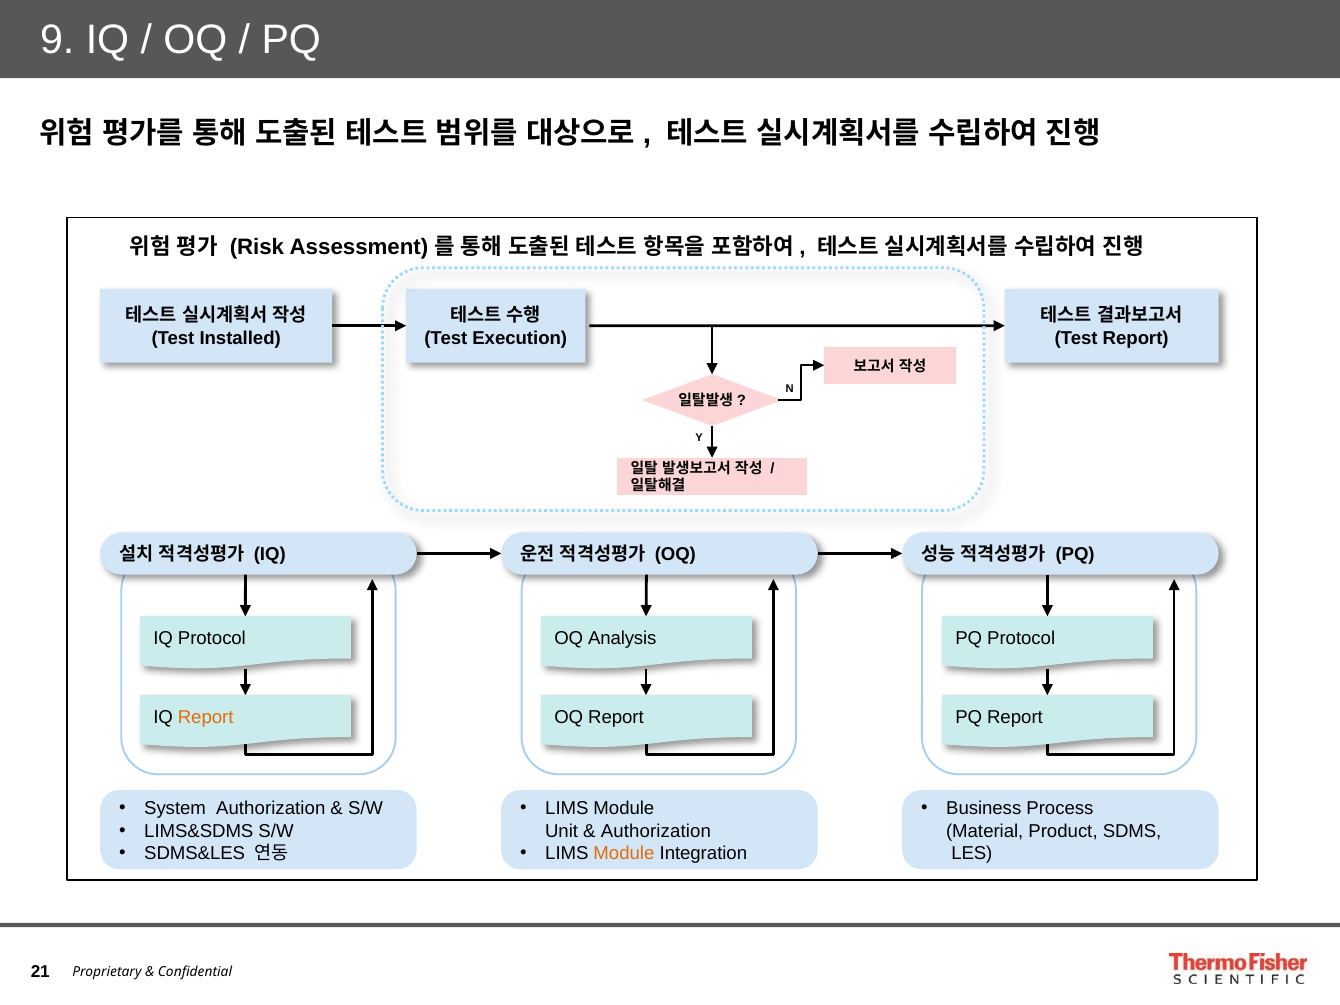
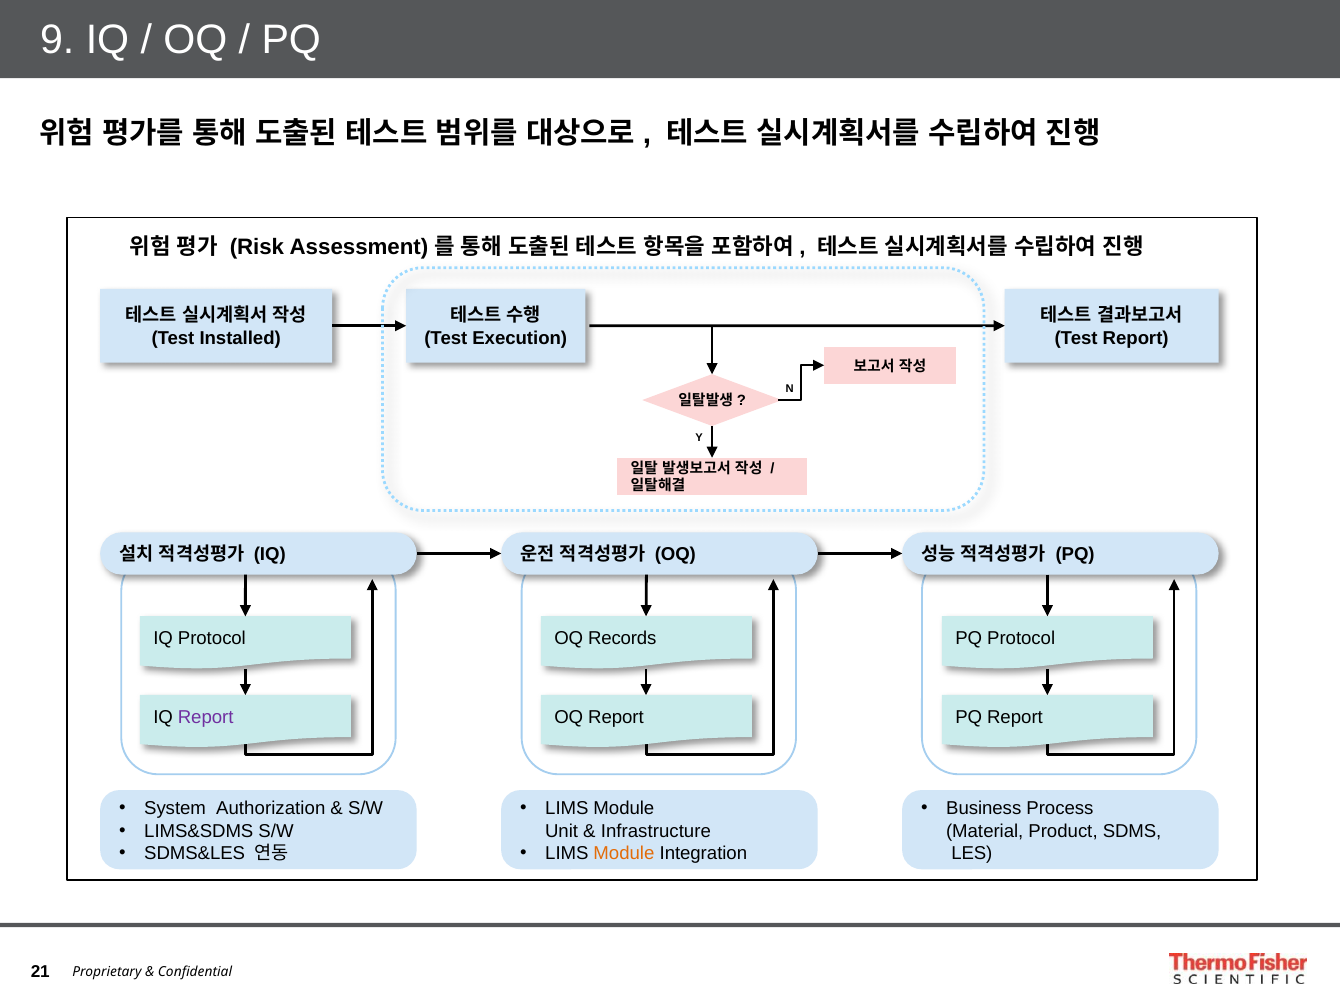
Analysis: Analysis -> Records (622, 639)
Report colour: orange -> purple (206, 717)
Authorization: Authorization -> Infrastructure (656, 831)
